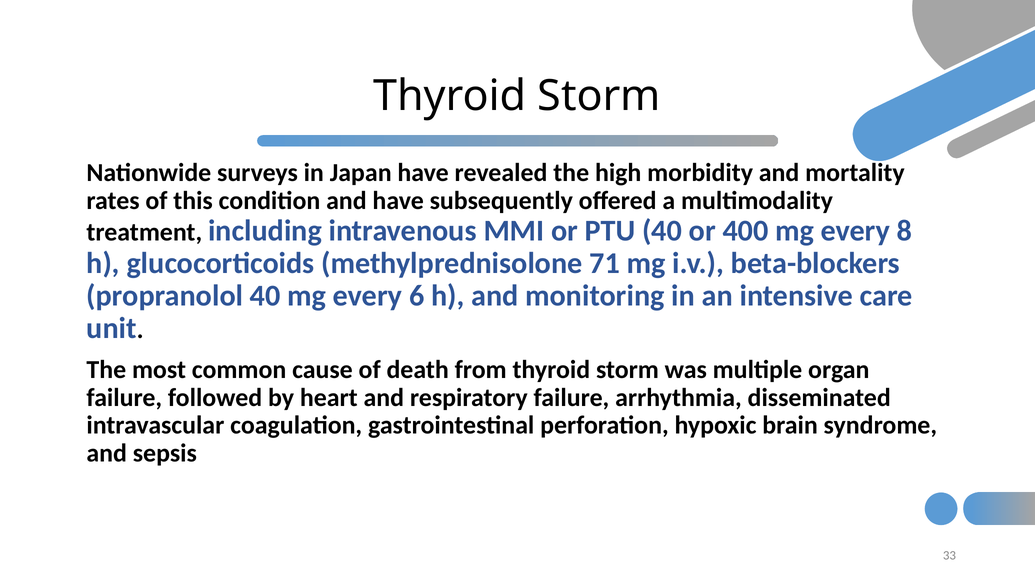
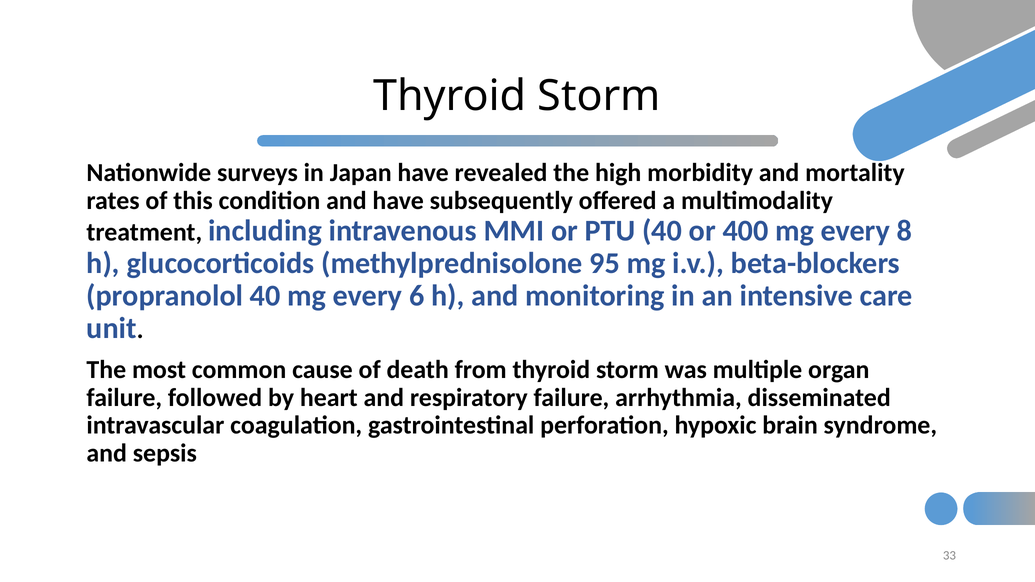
71: 71 -> 95 (605, 263)
